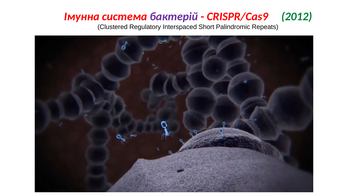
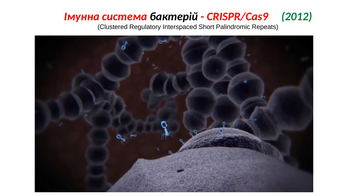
бактерій colour: purple -> black (174, 17)
